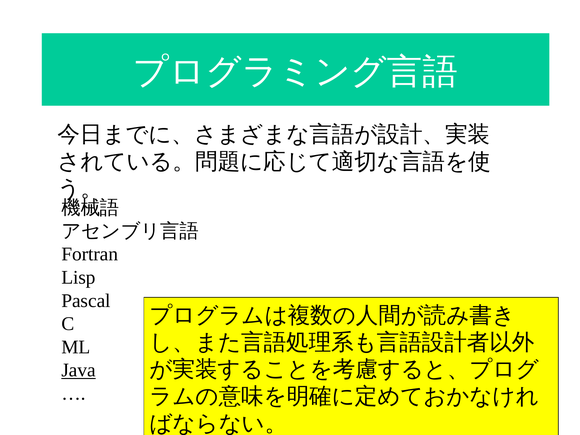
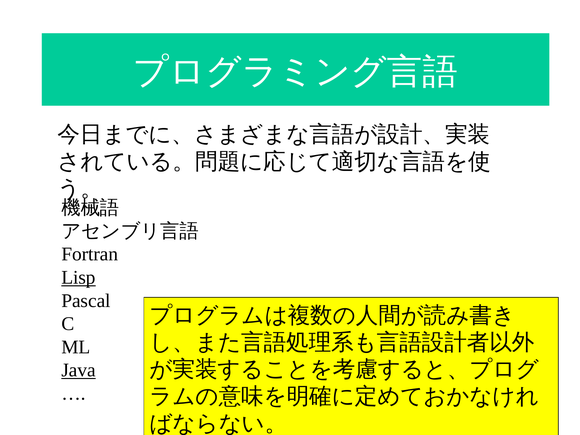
Lisp underline: none -> present (78, 277)
